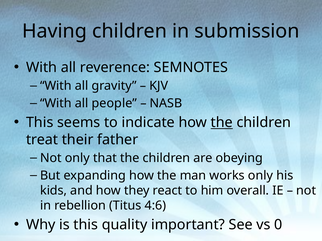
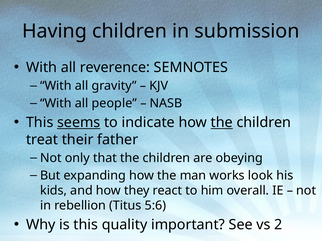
seems underline: none -> present (79, 123)
works only: only -> look (261, 176)
4:6: 4:6 -> 5:6 (155, 206)
0: 0 -> 2 (278, 225)
